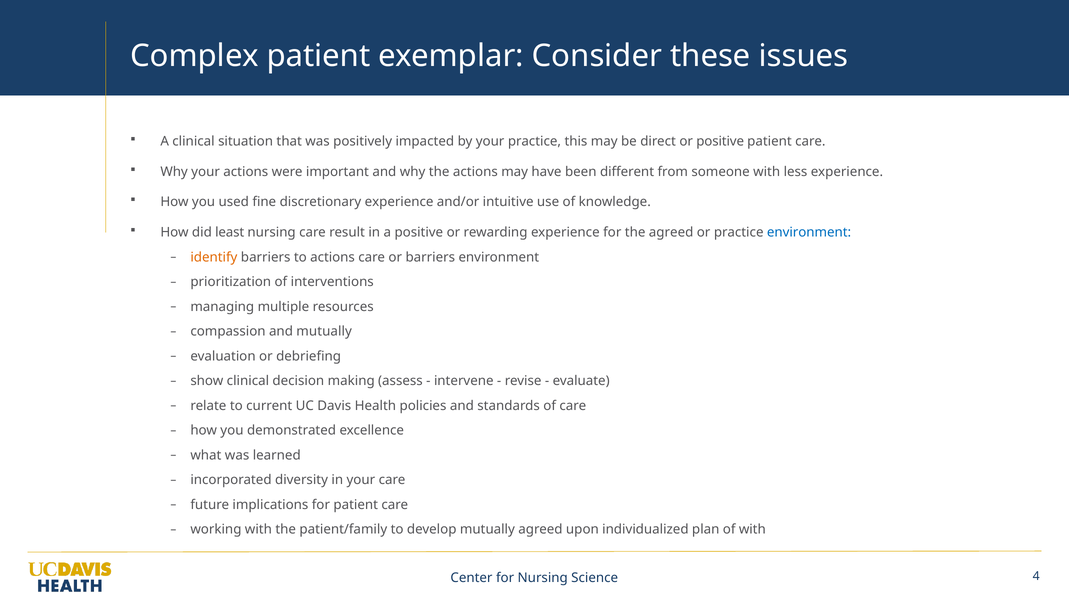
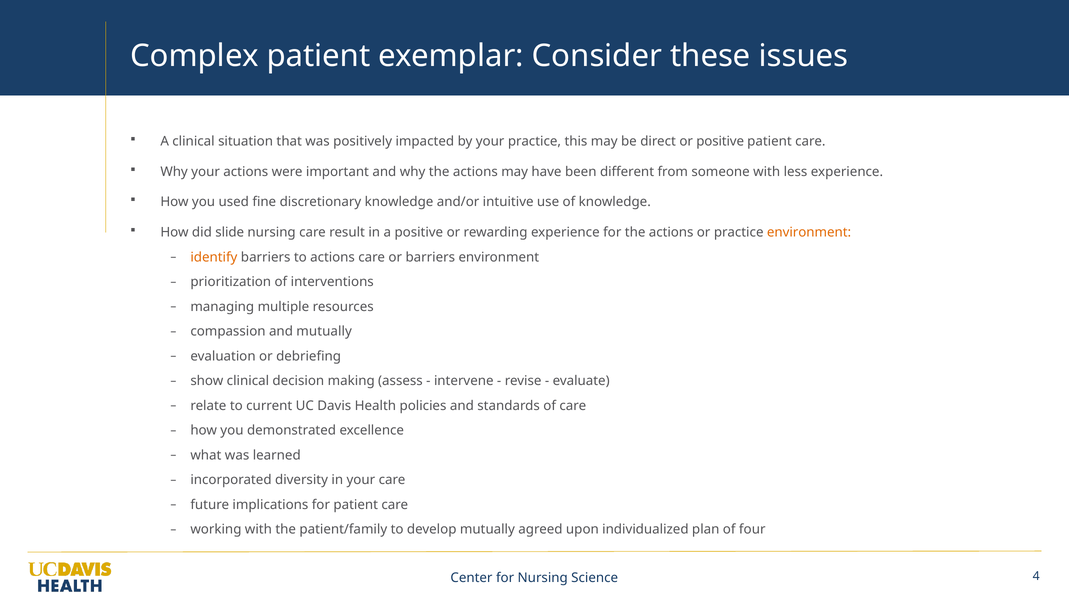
discretionary experience: experience -> knowledge (399, 202)
least: least -> slide (230, 232)
for the agreed: agreed -> actions (671, 232)
environment colour: blue -> orange (809, 232)
of with: with -> four (752, 530)
